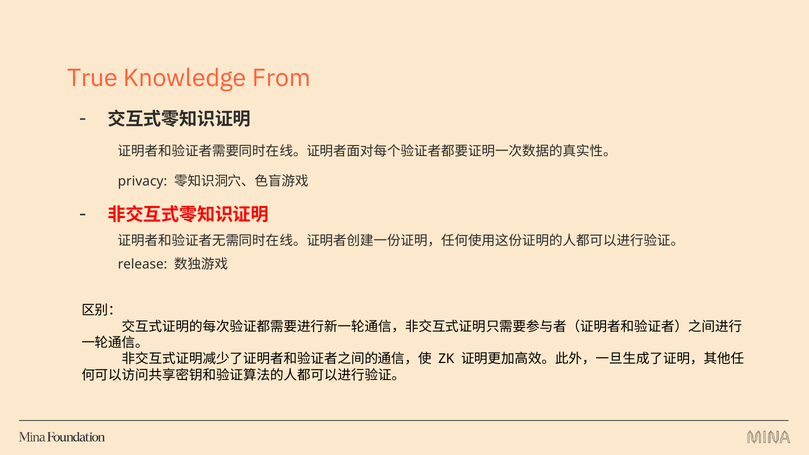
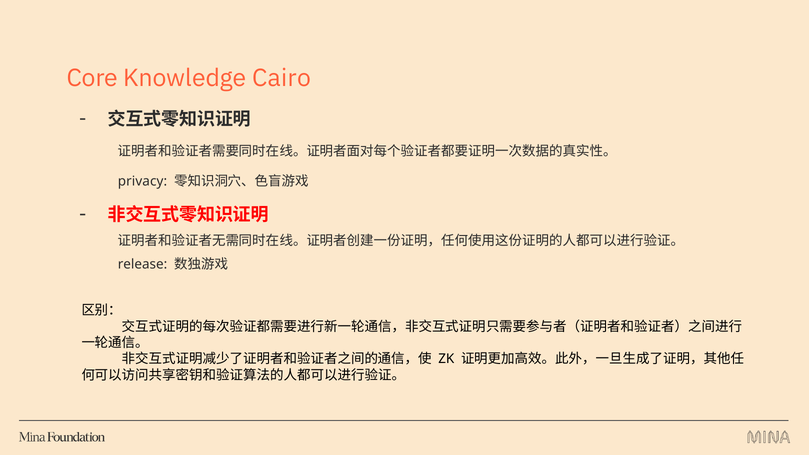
True: True -> Core (92, 78)
From: From -> Cairo (282, 78)
